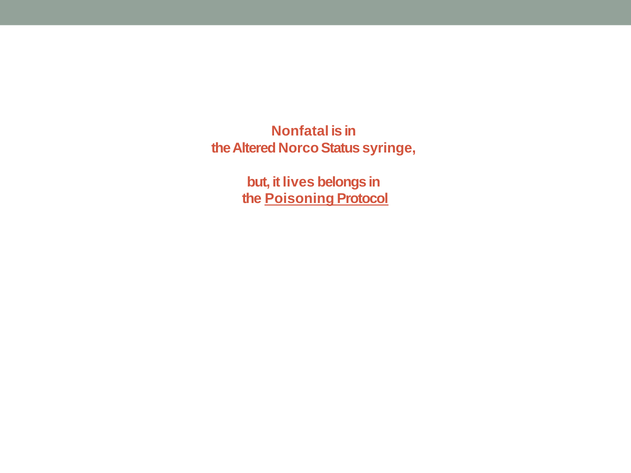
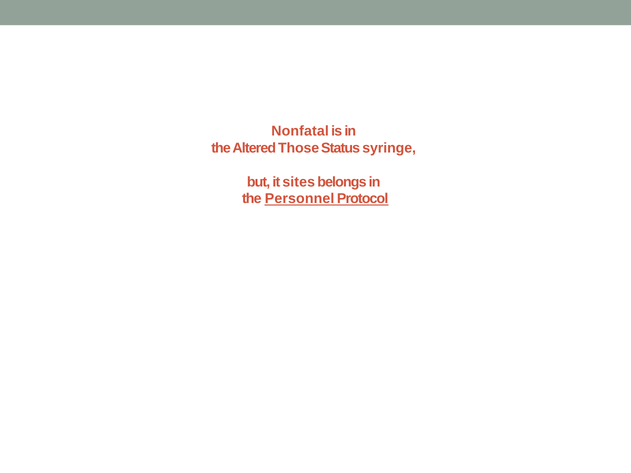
Norco: Norco -> Those (299, 148)
lives: lives -> sites (299, 182)
Poisoning: Poisoning -> Personnel (300, 199)
